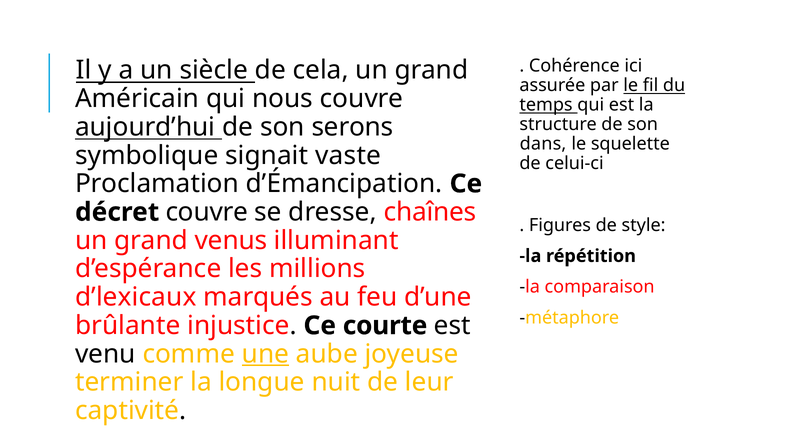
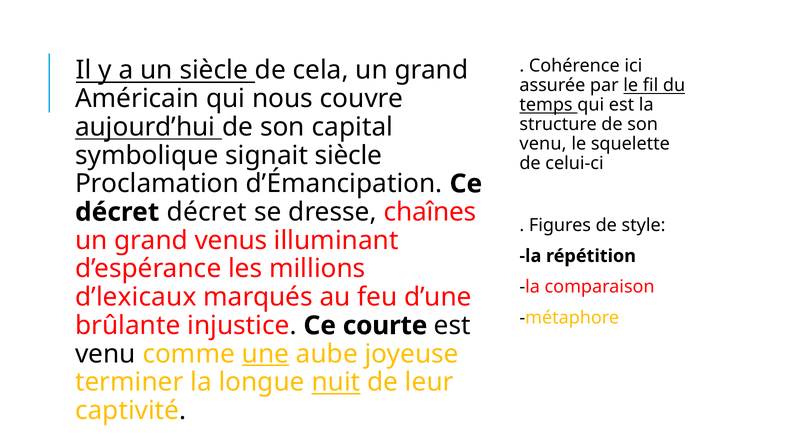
serons: serons -> capital (352, 127)
dans: dans -> venu (543, 144)
signait vaste: vaste -> siècle (348, 155)
décret couvre: couvre -> décret (207, 212)
nuit underline: none -> present (336, 383)
